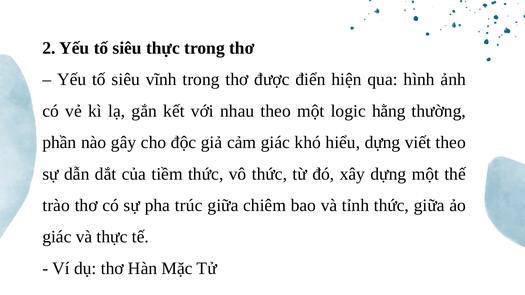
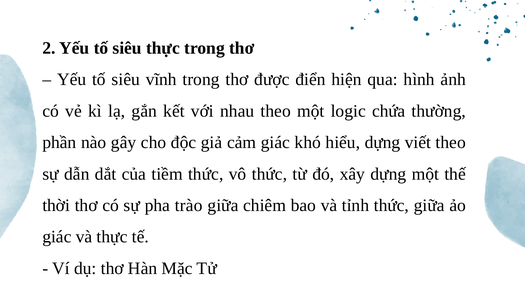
hằng: hằng -> chứa (389, 111)
trào: trào -> thời (56, 206)
trúc: trúc -> trào (189, 206)
